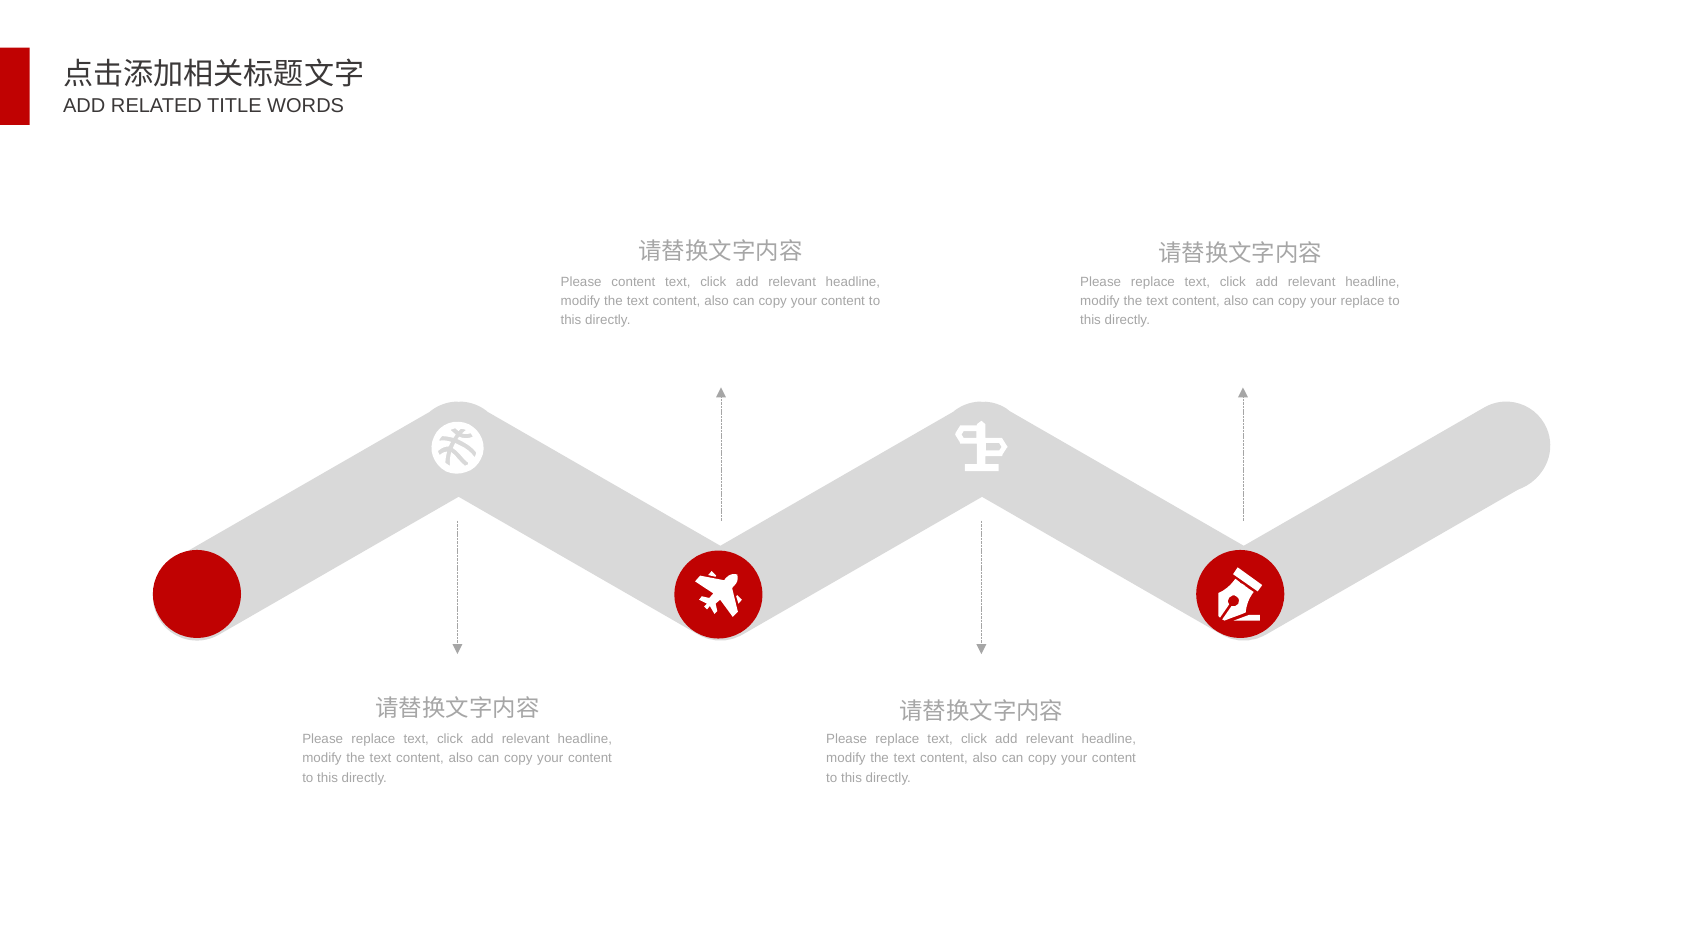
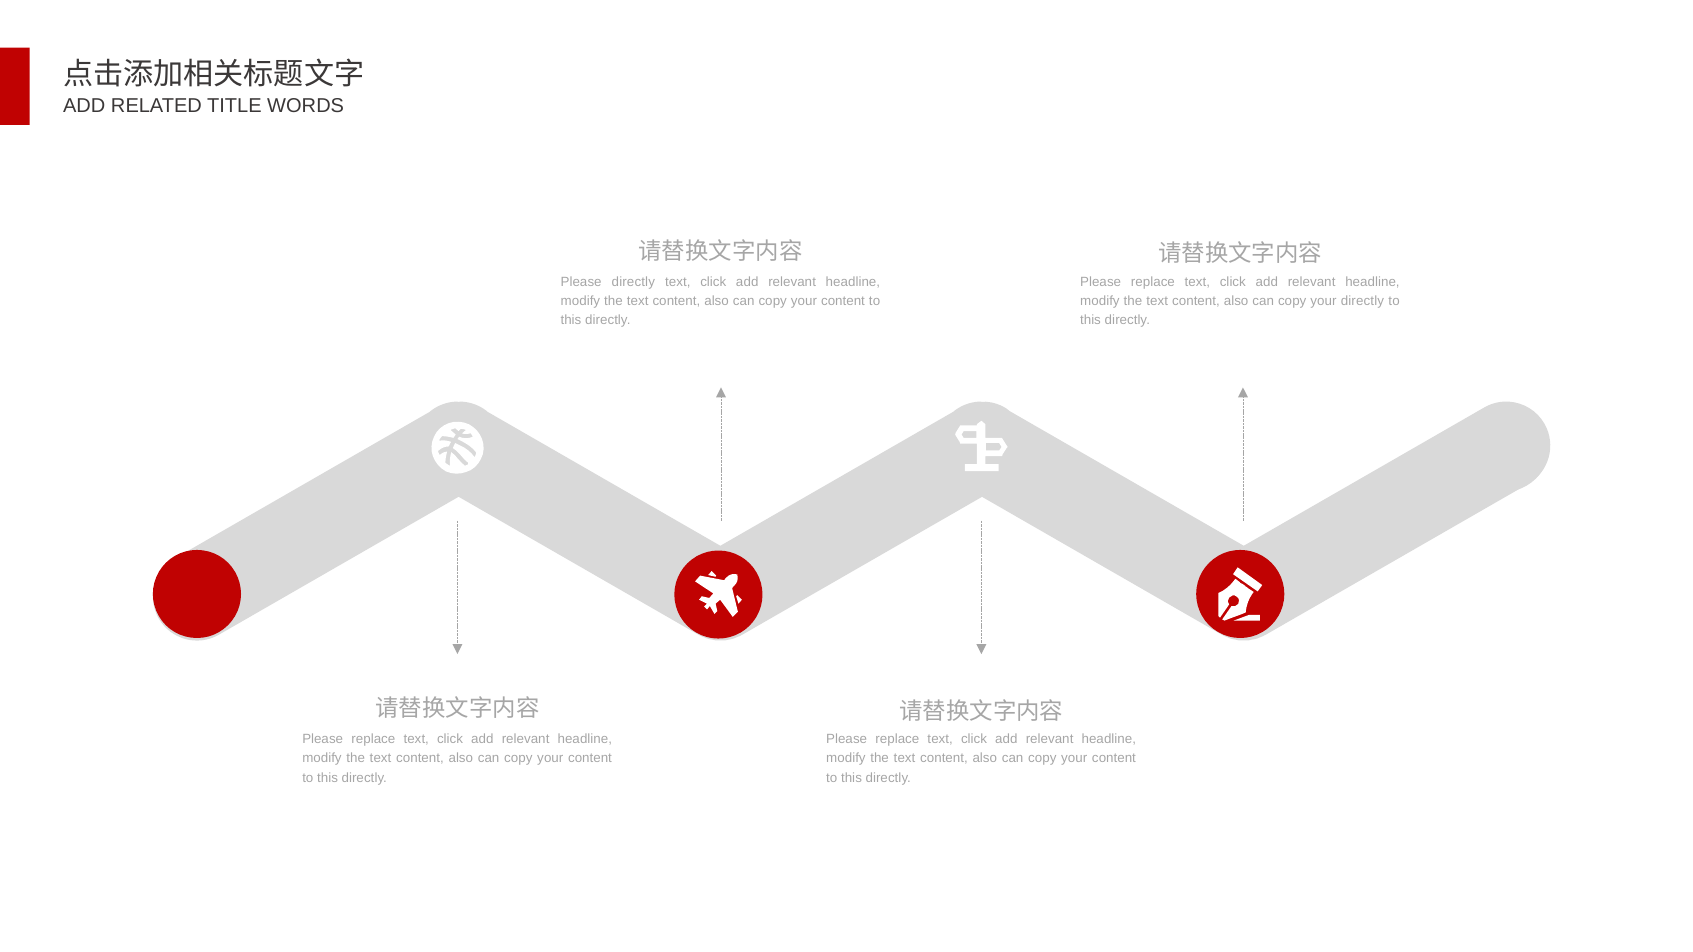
Please content: content -> directly (633, 282)
your replace: replace -> directly (1362, 301)
